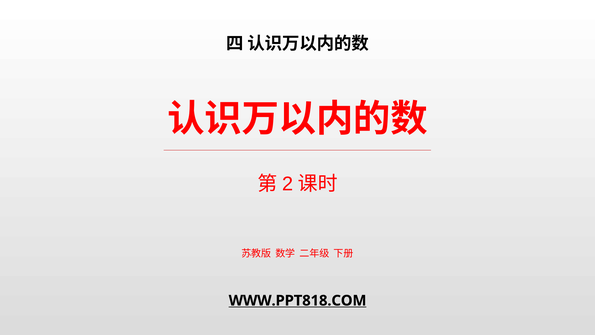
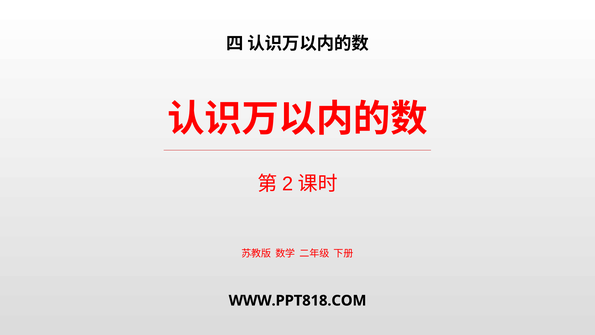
WWW.PPT818.COM underline: present -> none (298, 300)
